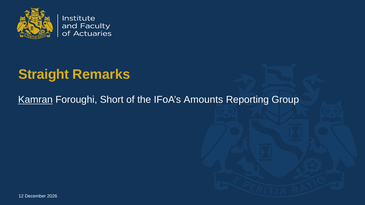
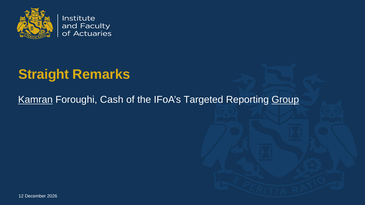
Short: Short -> Cash (112, 100)
Amounts: Amounts -> Targeted (203, 100)
Group underline: none -> present (285, 100)
